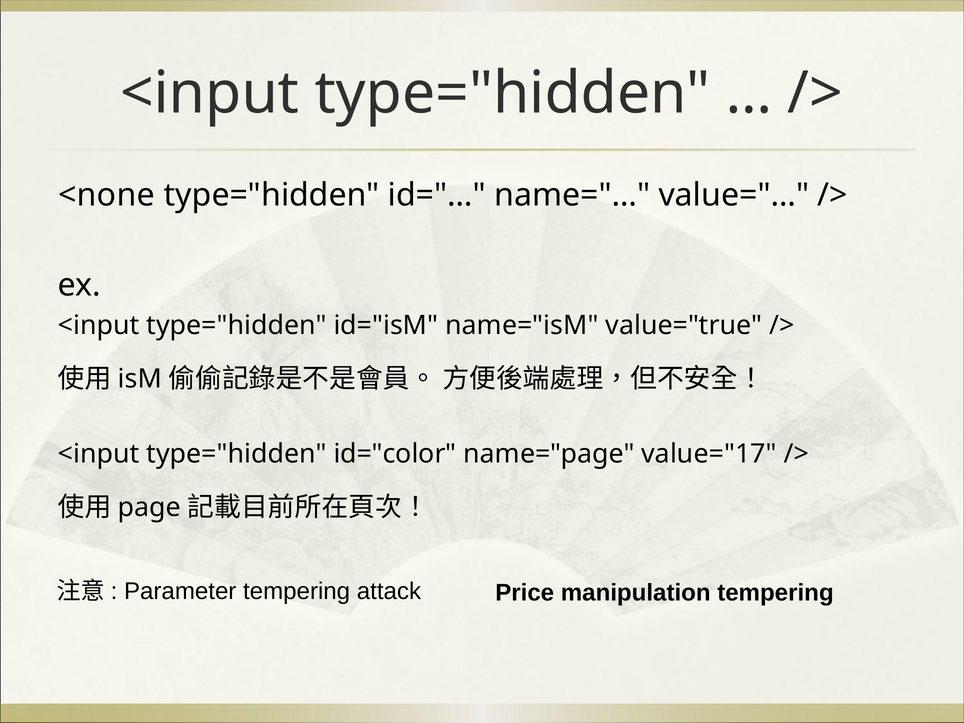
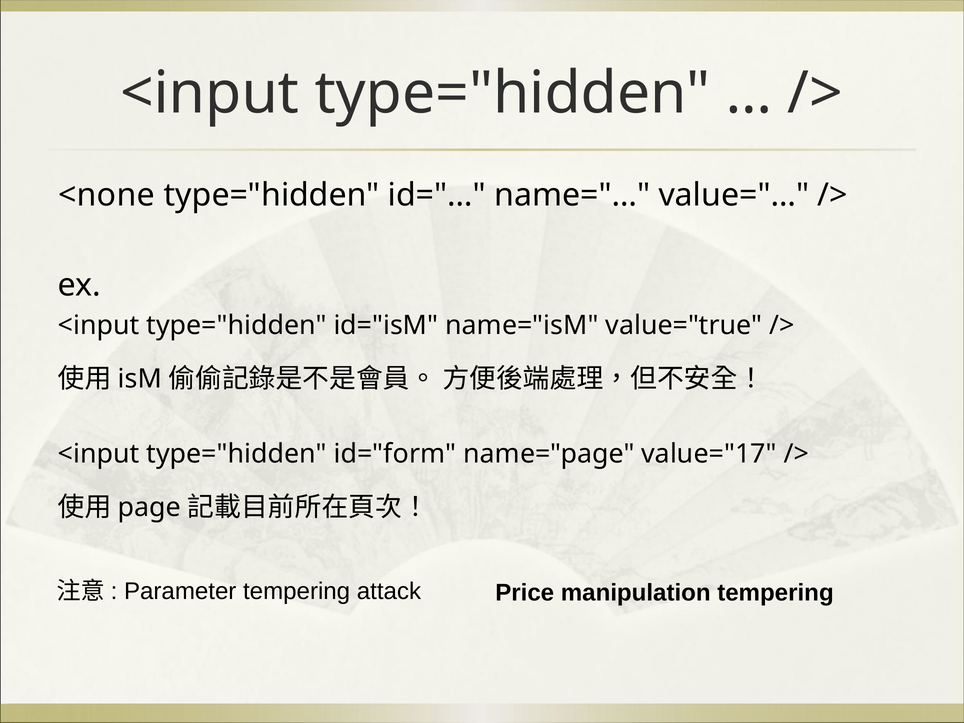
id="color: id="color -> id="form (395, 454)
